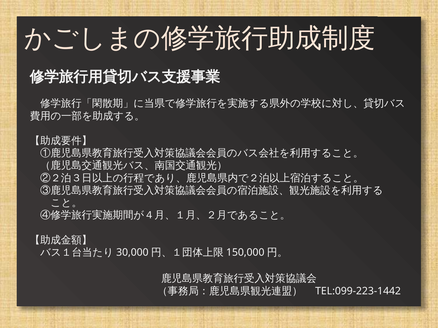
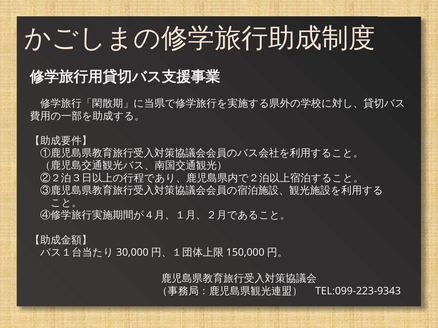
TEL:099-223-1442: TEL:099-223-1442 -> TEL:099-223-9343 (358, 291)
